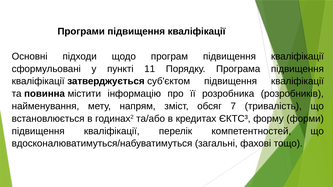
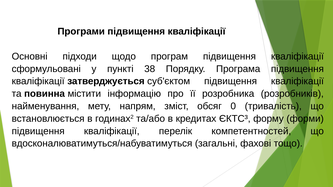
11: 11 -> 38 (150, 69)
7: 7 -> 0 (233, 106)
